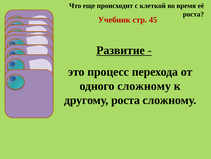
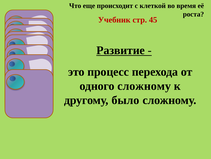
другому роста: роста -> было (125, 100)
